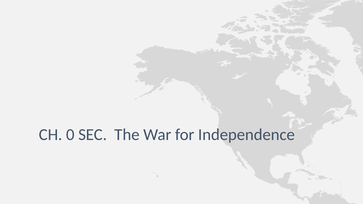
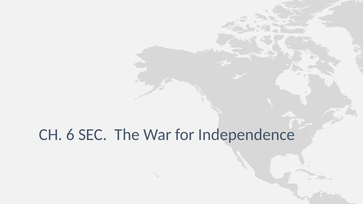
0: 0 -> 6 (70, 135)
